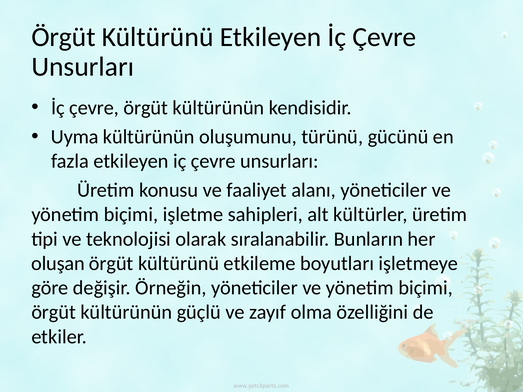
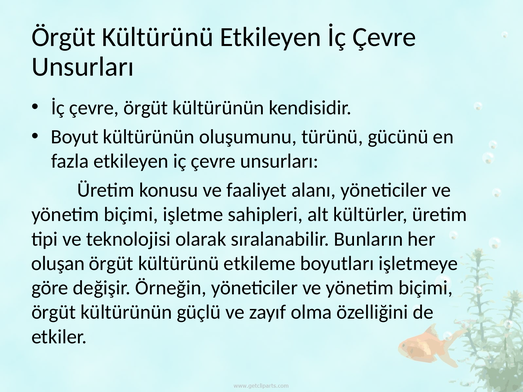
Uyma: Uyma -> Boyut (75, 137)
